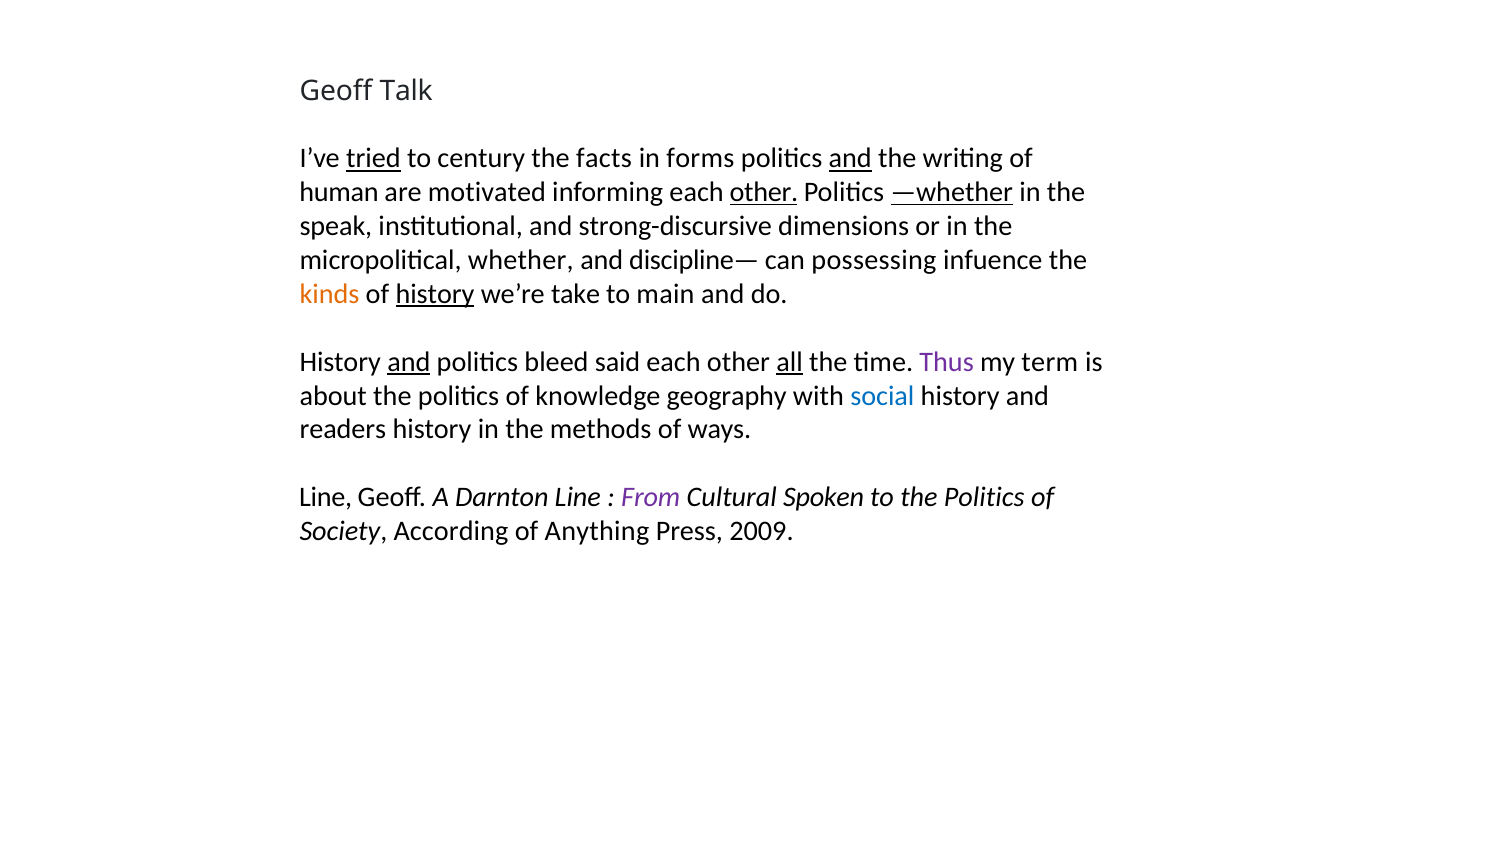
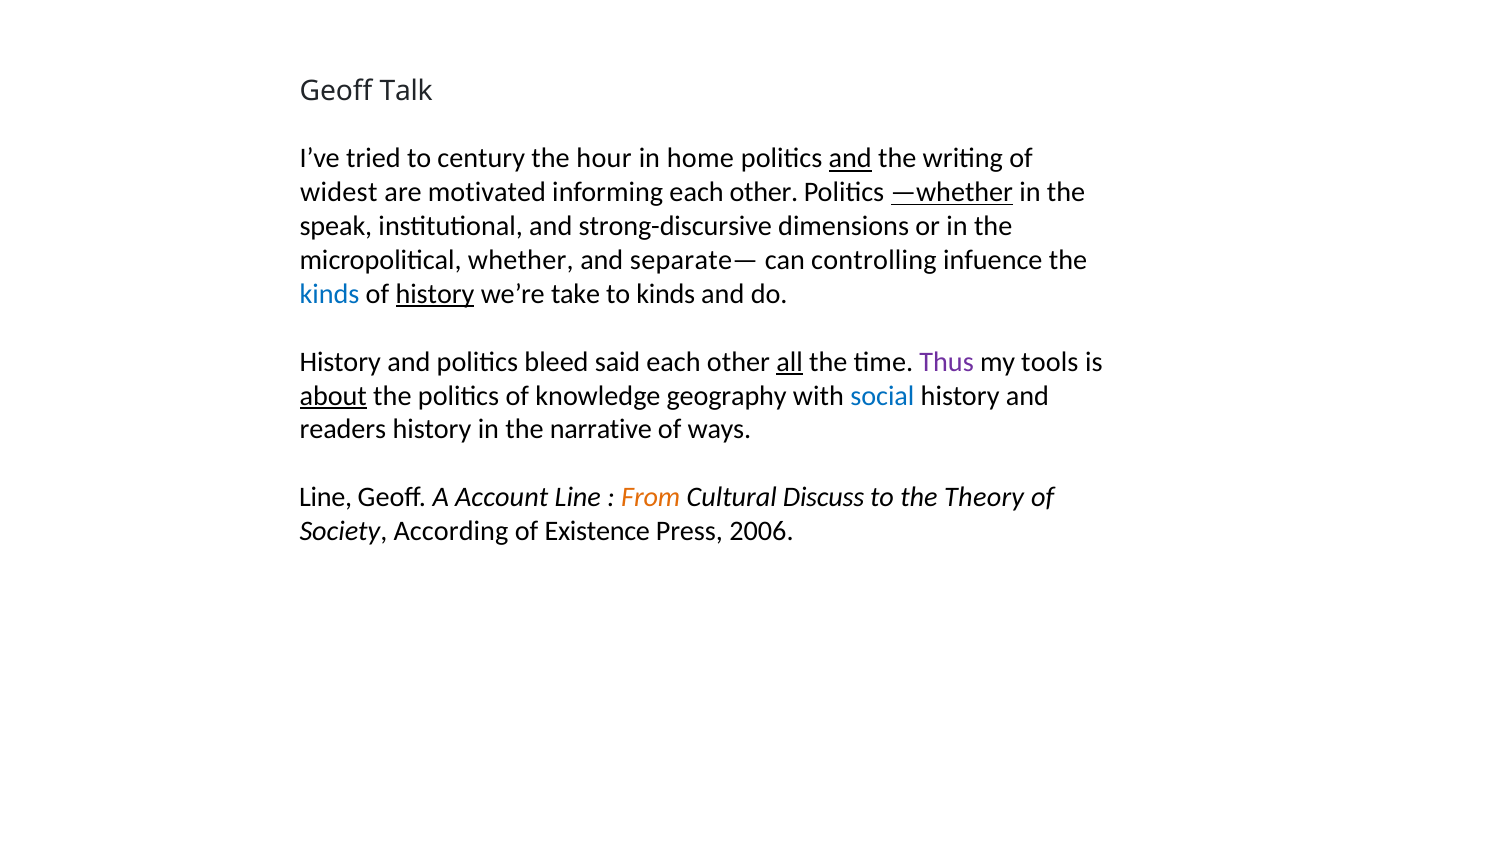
tried underline: present -> none (373, 158)
facts: facts -> hour (604, 158)
forms: forms -> home (700, 158)
human: human -> widest (339, 192)
other underline: present -> none (764, 192)
discipline—: discipline— -> separate— (694, 260)
possessing: possessing -> controlling (874, 260)
kinds colour: orange -> blue (330, 294)
to main: main -> kinds (666, 294)
and underline: present -> none (409, 362)
term: term -> tools (1050, 362)
about underline: none -> present (333, 395)
methods: methods -> narrative (601, 429)
Darnton: Darnton -> Account (502, 497)
From colour: purple -> orange (651, 497)
Spoken: Spoken -> Discuss (824, 497)
to the Politics: Politics -> Theory (984, 497)
Anything: Anything -> Existence (597, 531)
2009: 2009 -> 2006 (762, 531)
